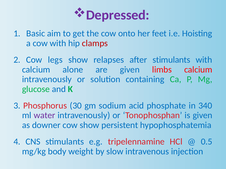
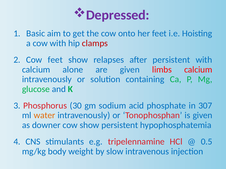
Cow legs: legs -> feet (55, 60)
after stimulants: stimulants -> persistent (171, 60)
340: 340 -> 307 (205, 106)
water colour: purple -> orange (45, 116)
